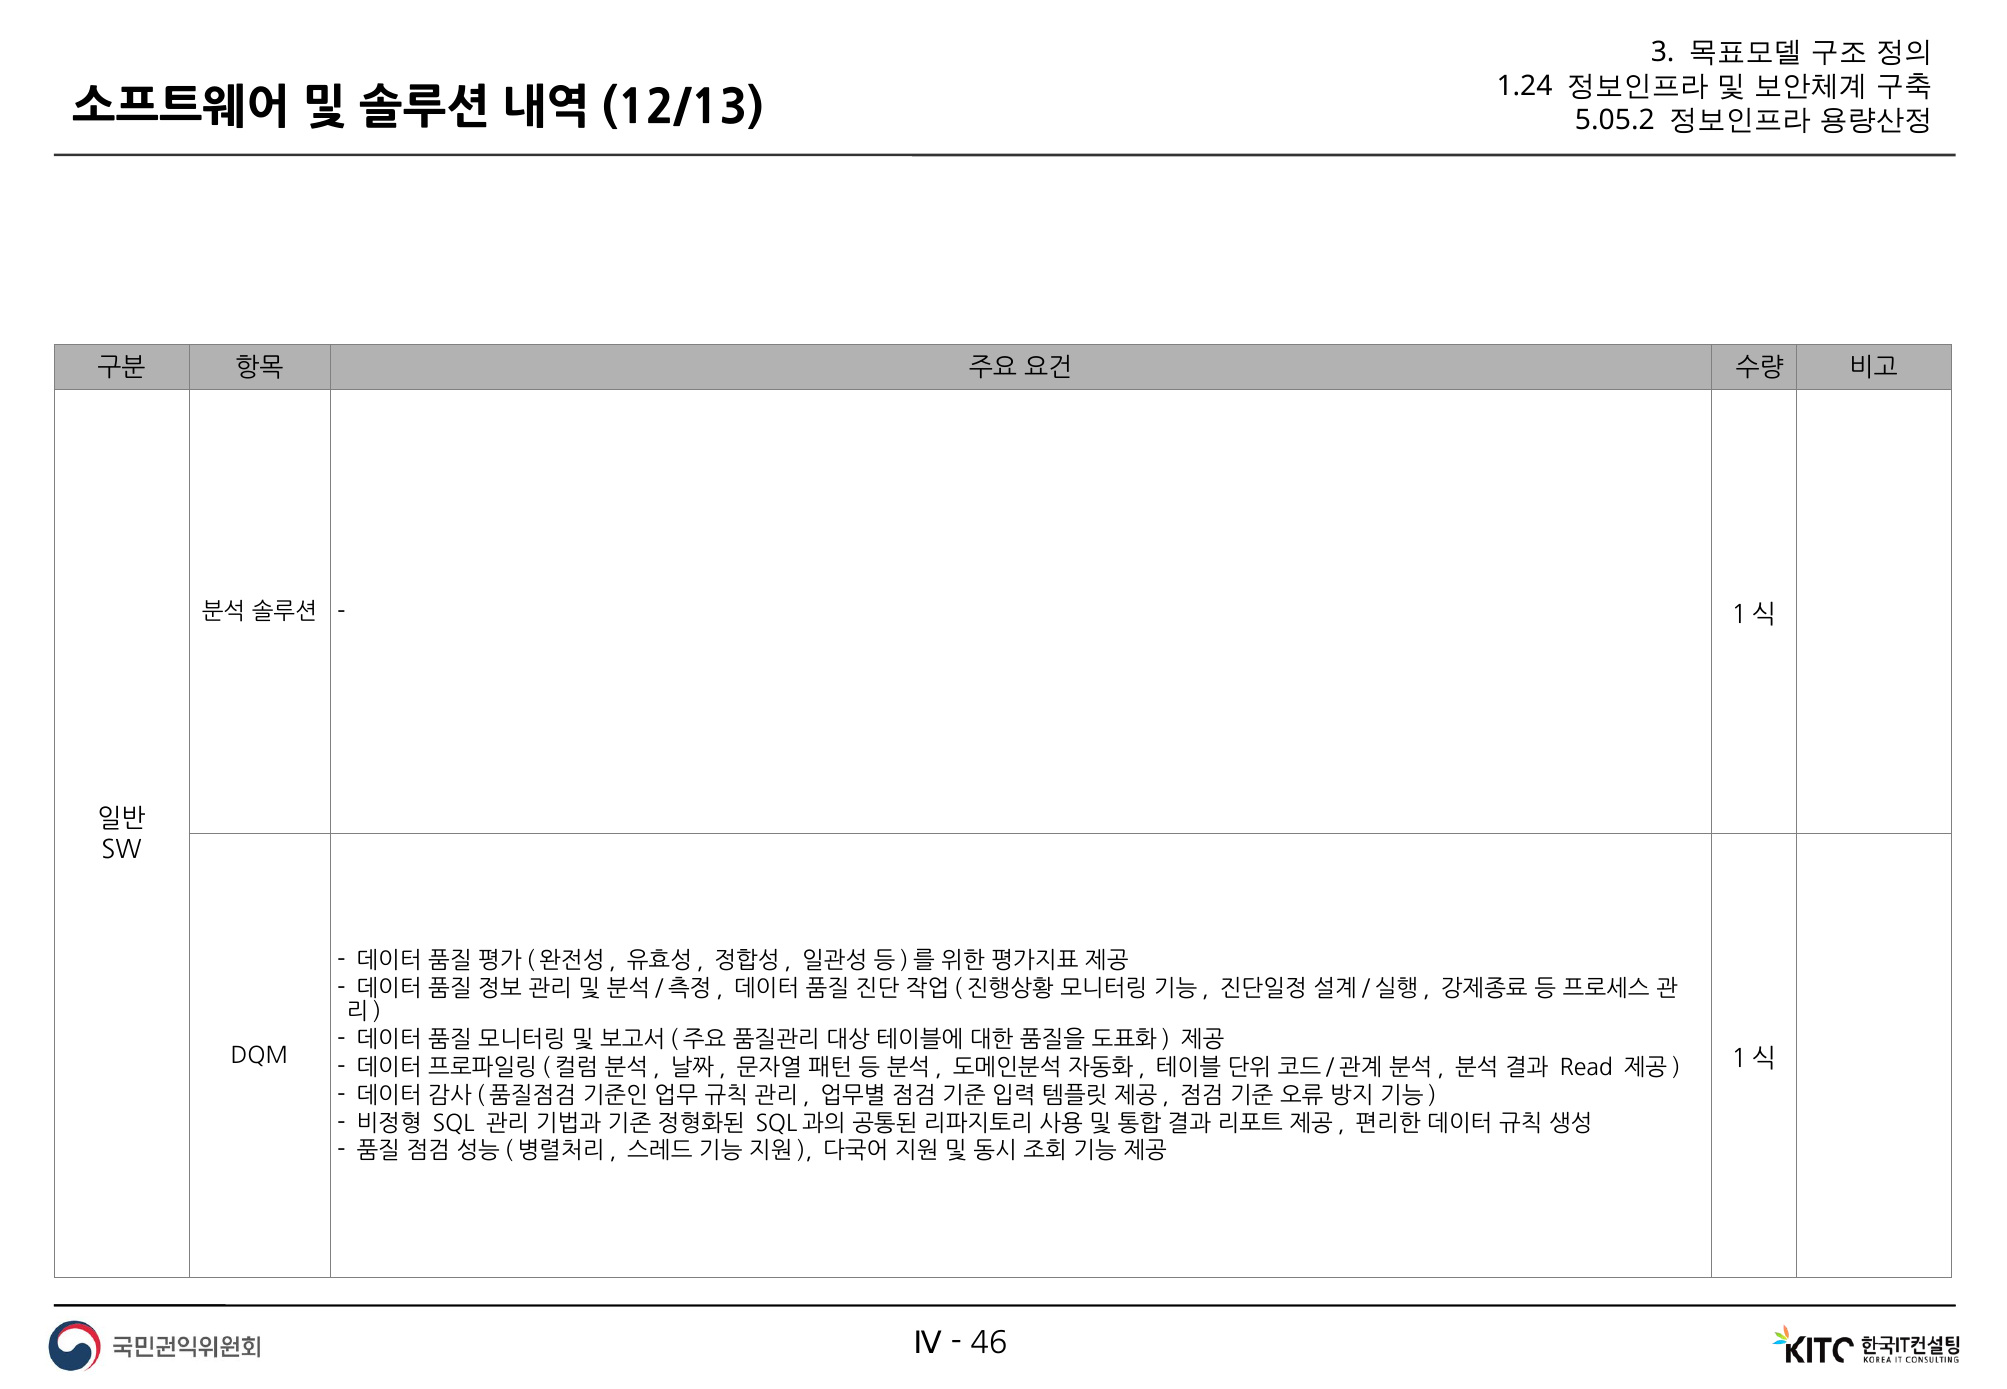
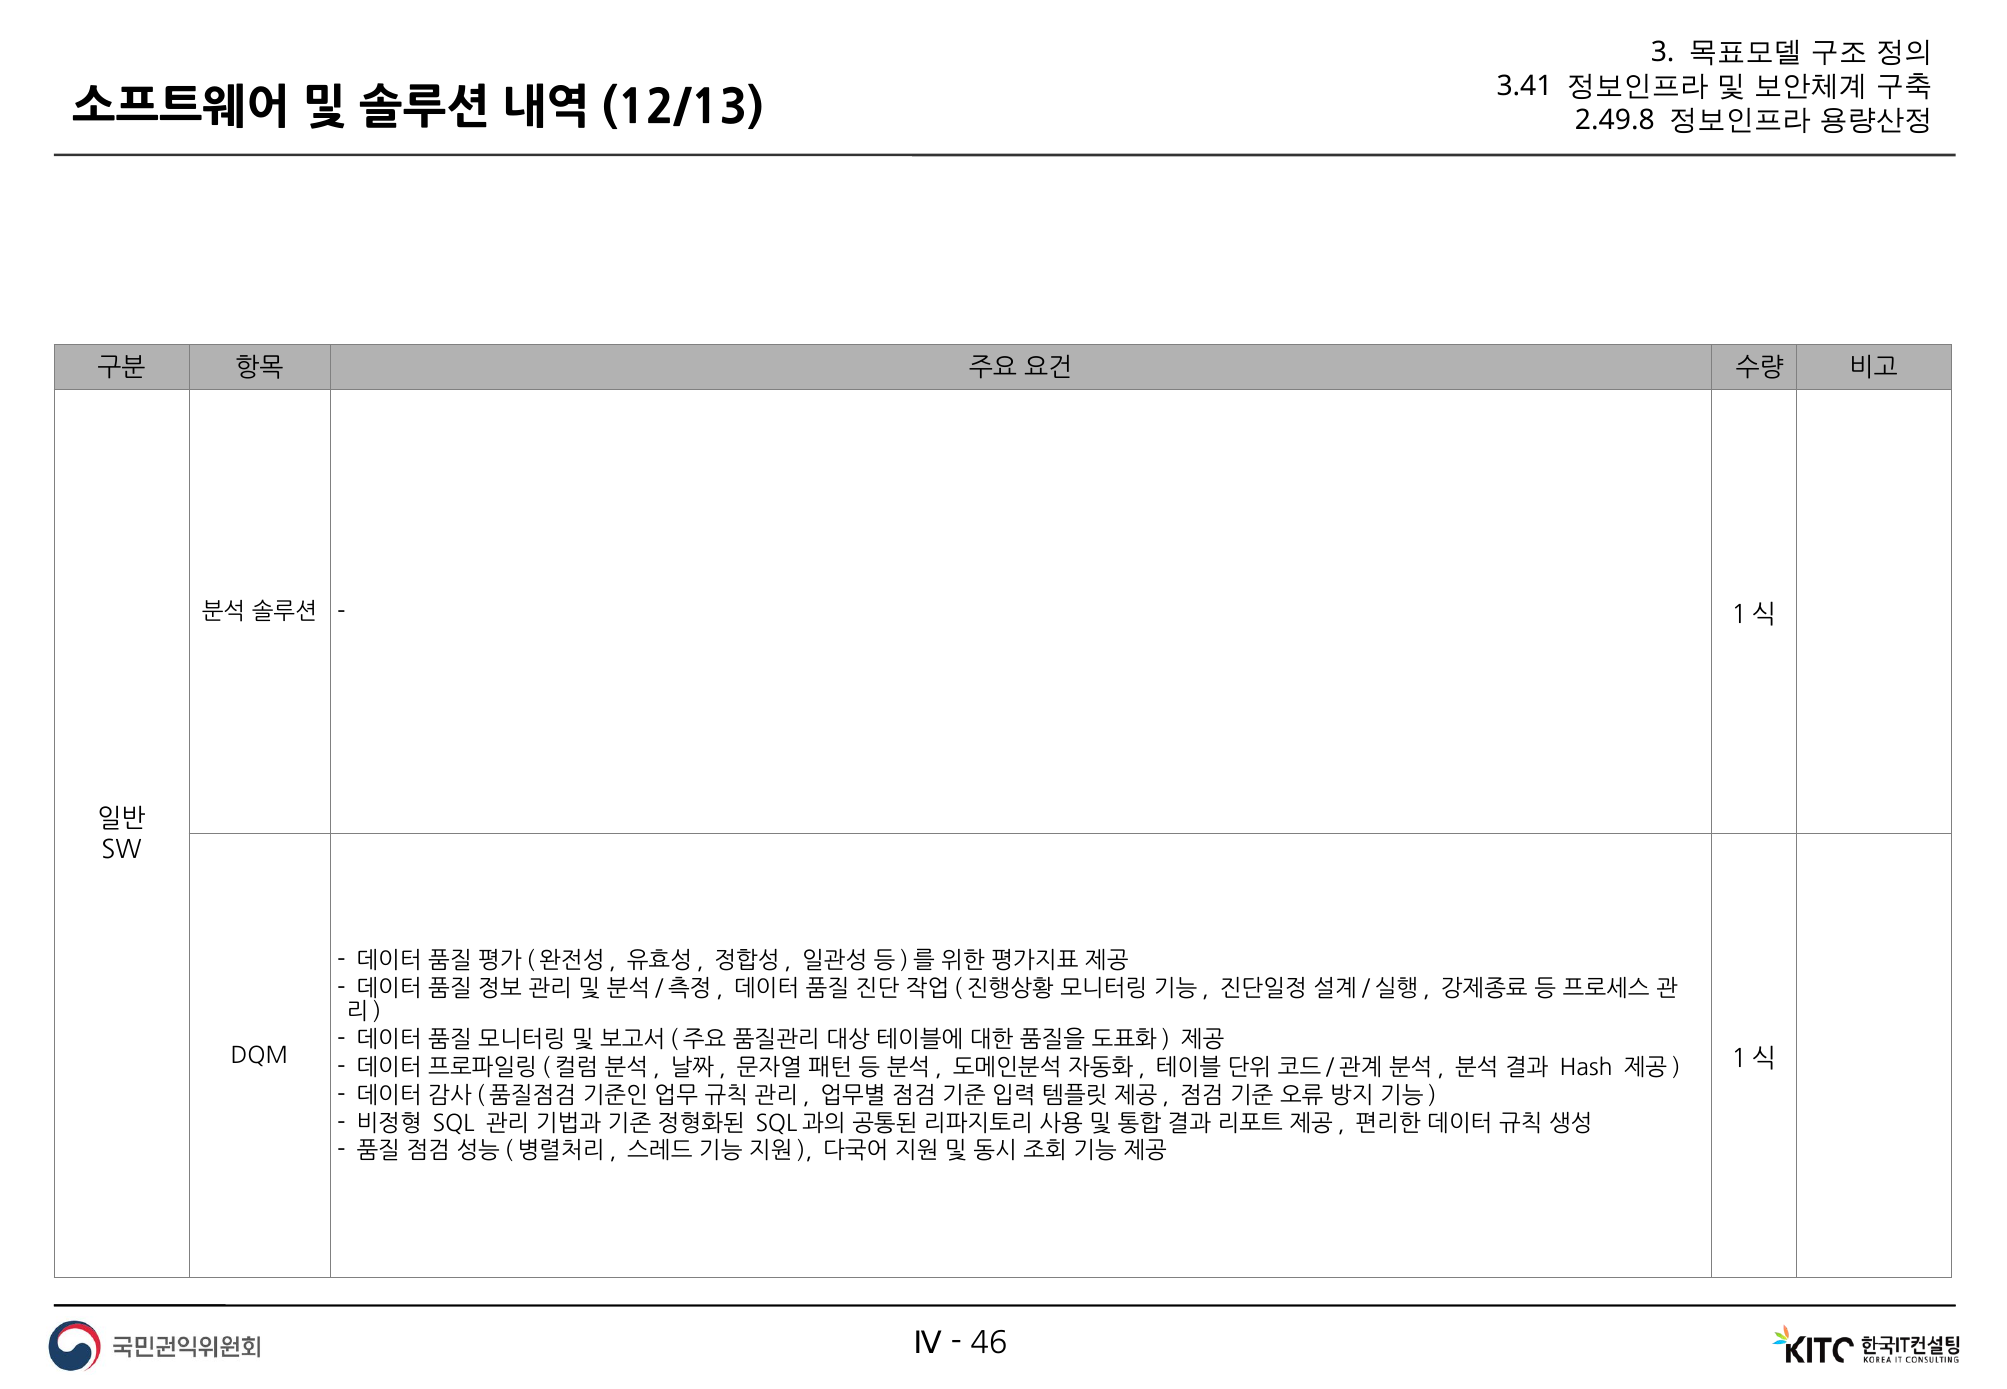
1.24: 1.24 -> 3.41 (1525, 86)
5.05.2: 5.05.2 -> 2.49.8 (1615, 120)
Read: Read -> Hash (1586, 1068)
